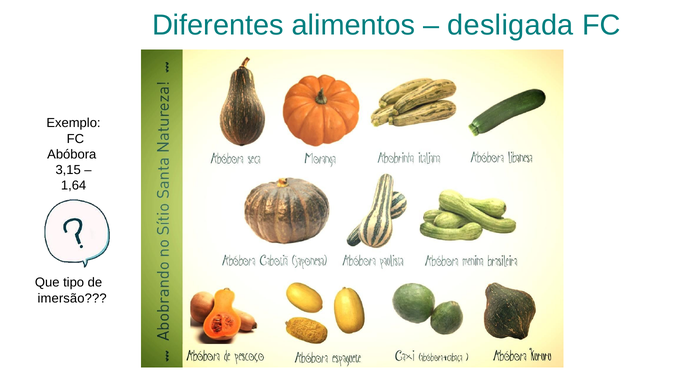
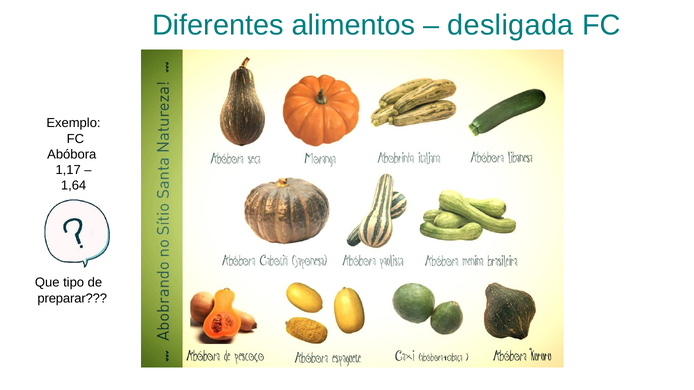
3,15: 3,15 -> 1,17 (68, 170)
imersão: imersão -> preparar (72, 299)
